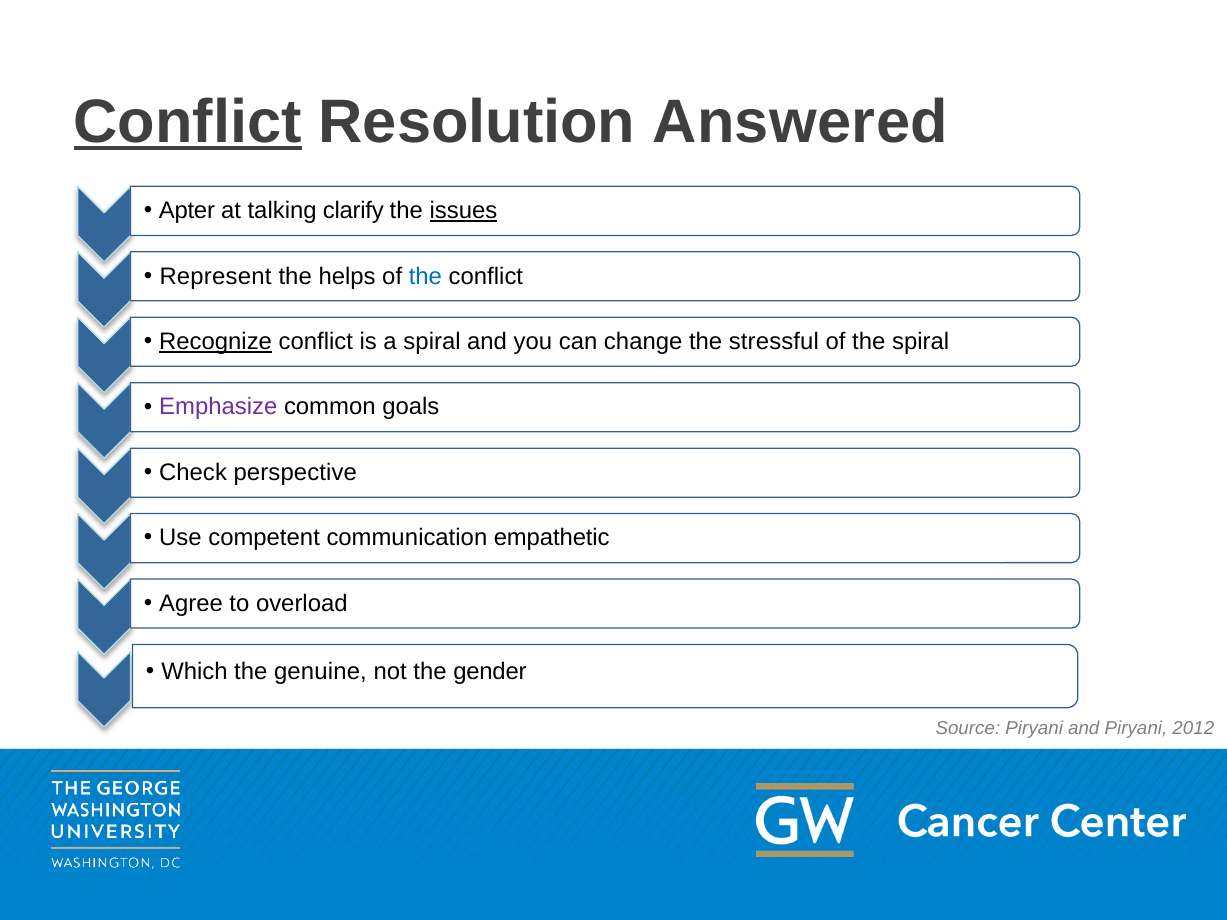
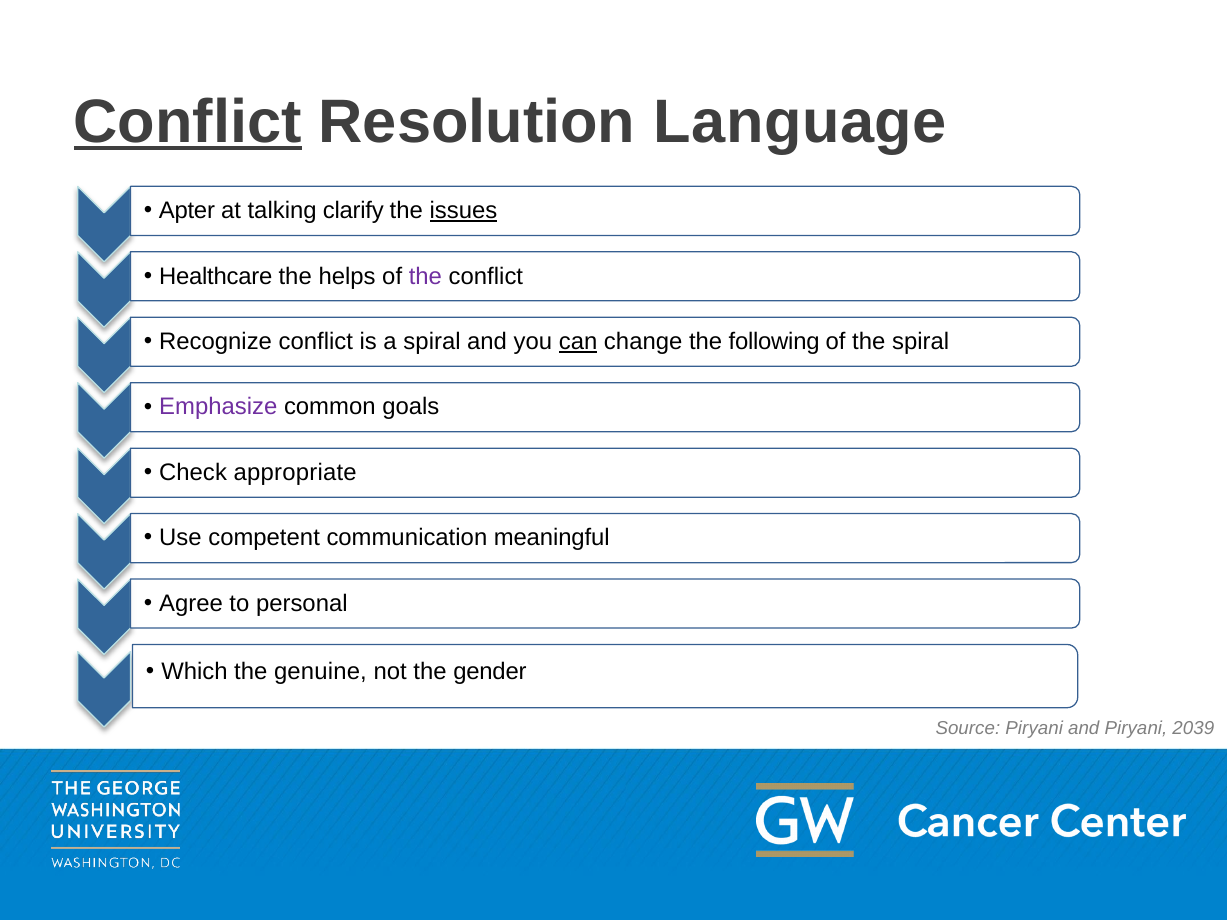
Answered: Answered -> Language (800, 122)
Represent: Represent -> Healthcare (216, 276)
the colour: blue -> purple (425, 276)
Recognize underline: present -> none (216, 342)
can underline: none -> present (578, 342)
stressful: stressful -> following (774, 342)
perspective: perspective -> appropriate (295, 473)
empathetic: empathetic -> meaningful (552, 538)
overload: overload -> personal (302, 604)
2012: 2012 -> 2039 (1193, 729)
